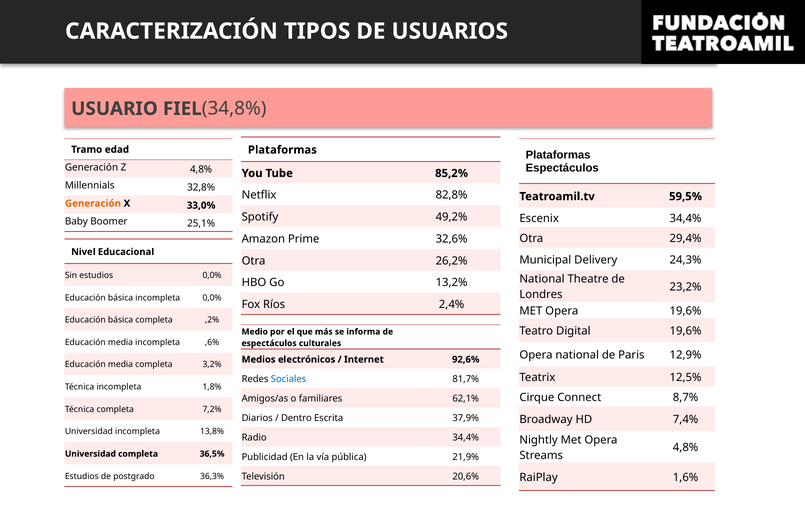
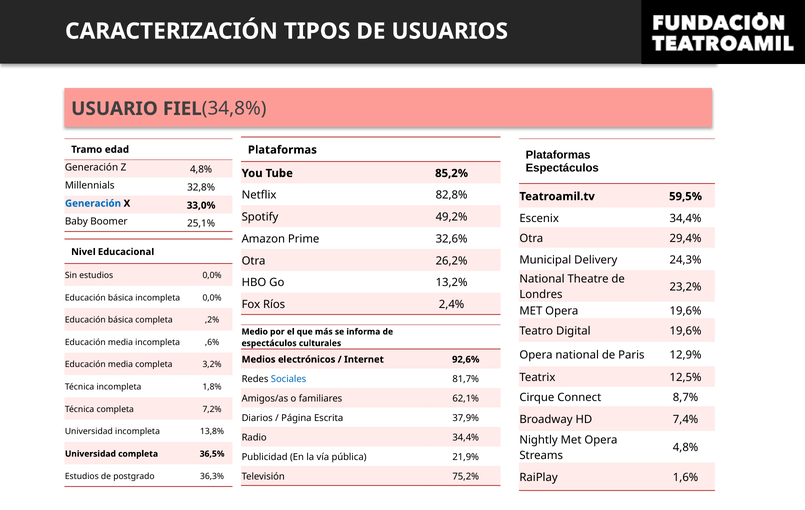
Generación colour: orange -> blue (93, 203)
Dentro: Dentro -> Página (296, 418)
20,6%: 20,6% -> 75,2% (466, 476)
